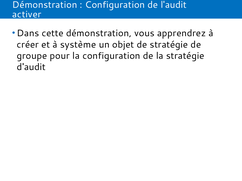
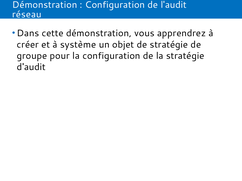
activer: activer -> réseau (27, 14)
